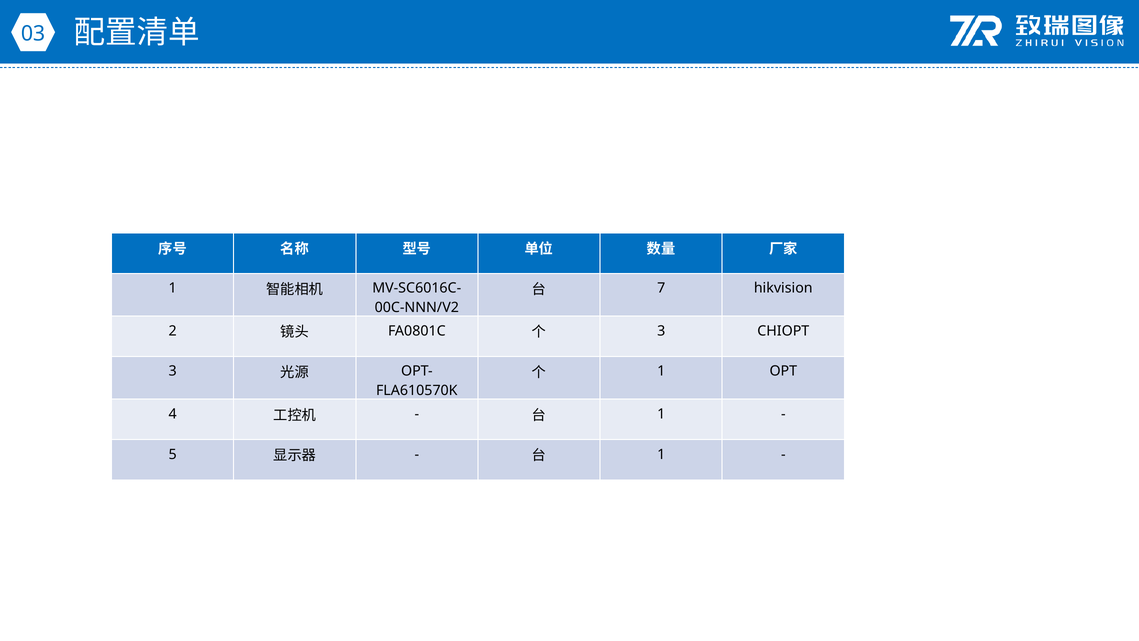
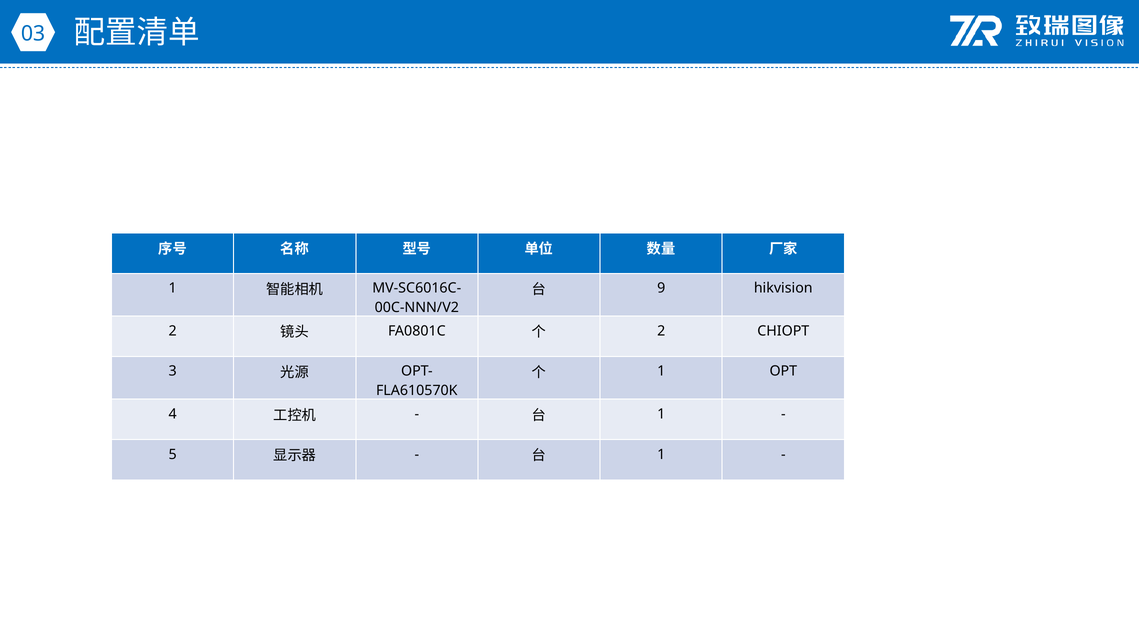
7: 7 -> 9 (661, 288)
3: 3 -> 2 (661, 331)
